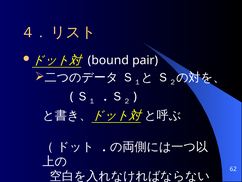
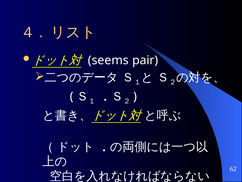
bound: bound -> seems (108, 60)
